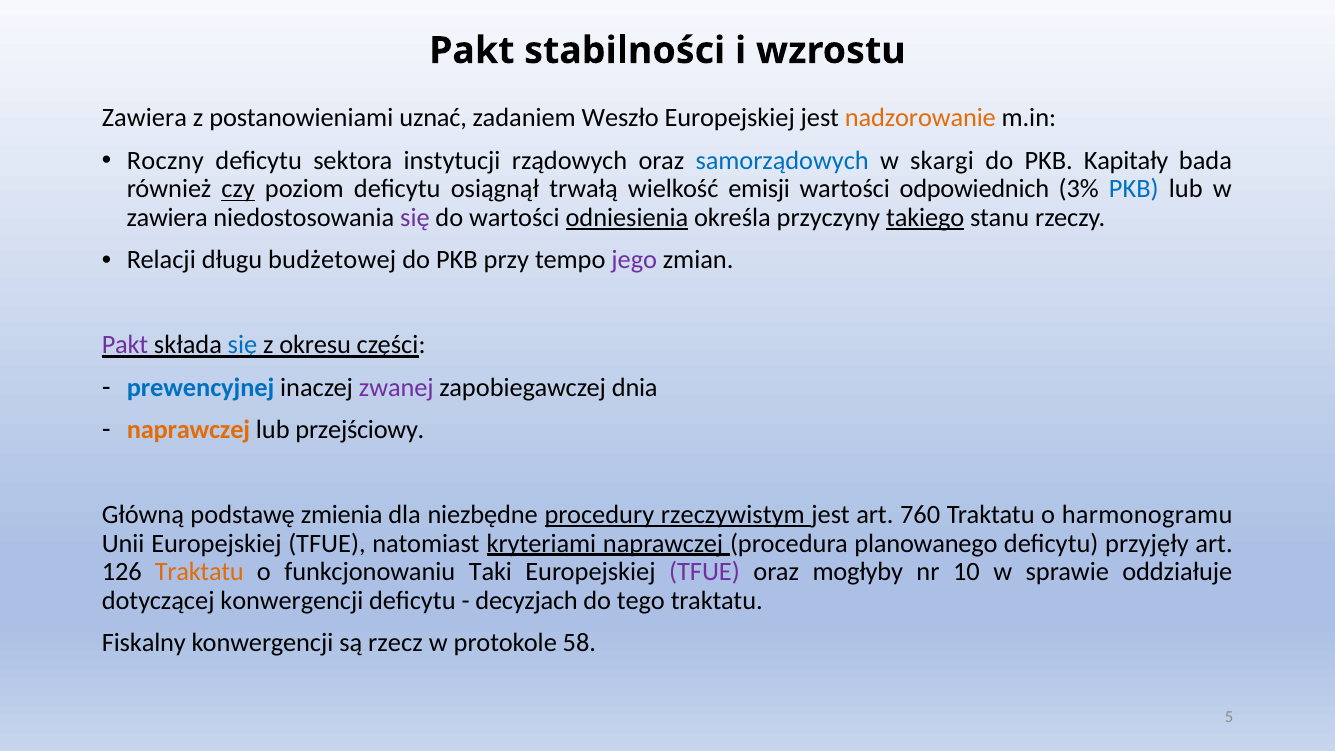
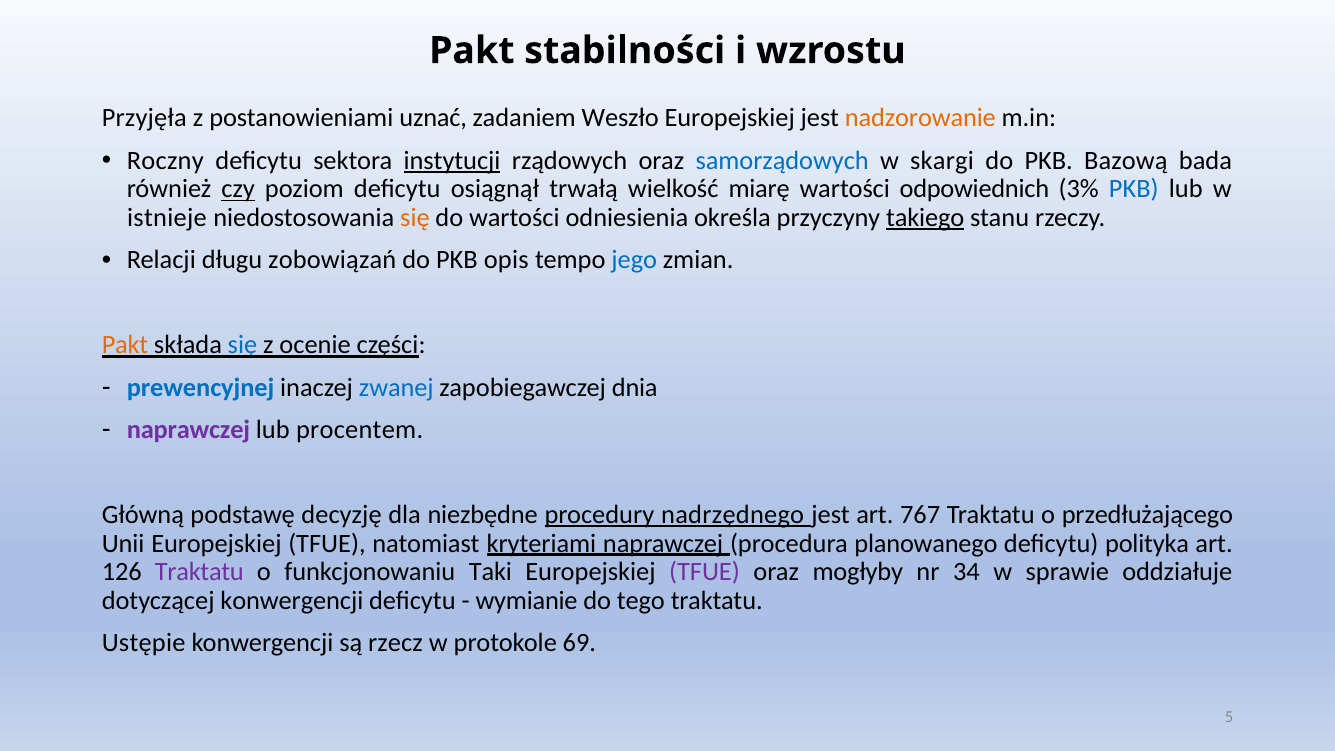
Zawiera: Zawiera -> Przyjęła (144, 118)
instytucji underline: none -> present (452, 161)
Kapitały: Kapitały -> Bazową (1126, 161)
emisji: emisji -> miarę (759, 189)
zawiera: zawiera -> istnieje (167, 218)
się colour: purple -> orange (415, 218)
odniesienia underline: present -> none (627, 218)
budżetowej: budżetowej -> zobowiązań (332, 260)
przy: przy -> opis (506, 260)
jego colour: purple -> blue (634, 260)
Pakt colour: purple -> orange (125, 345)
okresu: okresu -> ocenie (315, 345)
zwanej colour: purple -> blue (396, 387)
naprawczej colour: orange -> purple (188, 430)
przejściowy: przejściowy -> procentem (360, 430)
zmienia: zmienia -> decyzję (342, 515)
rzeczywistym: rzeczywistym -> nadrzędnego (733, 515)
760: 760 -> 767 (920, 515)
harmonogramu: harmonogramu -> przedłużającego (1147, 515)
przyjęły: przyjęły -> polityka (1147, 543)
Traktatu colour: orange -> purple (199, 572)
10: 10 -> 34 (966, 572)
decyzjach: decyzjach -> wymianie (527, 600)
Fiskalny: Fiskalny -> Ustępie (144, 643)
58: 58 -> 69 (579, 643)
